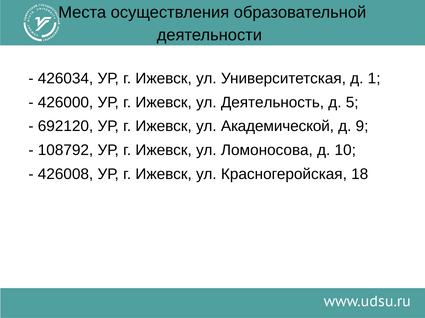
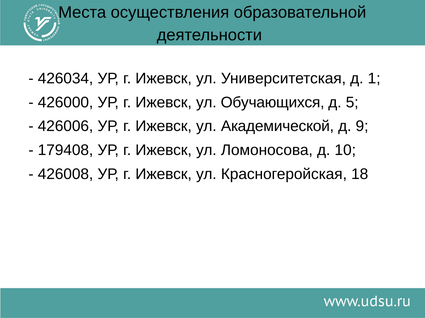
Деятельность: Деятельность -> Обучающихся (273, 103)
692120: 692120 -> 426006 (66, 127)
108792: 108792 -> 179408 (66, 150)
